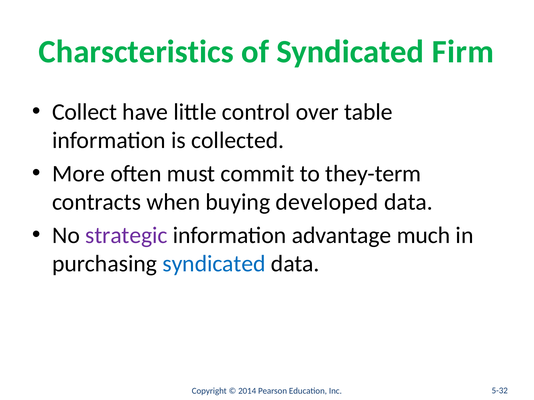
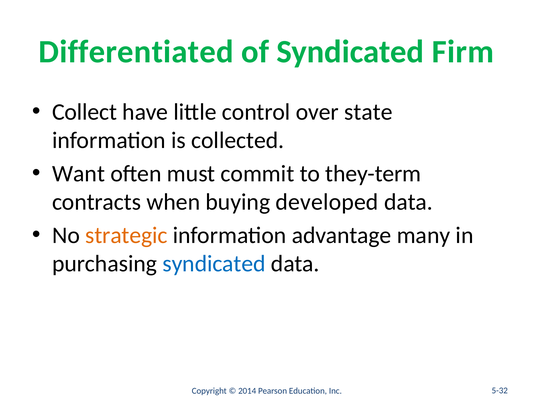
Charscteristics: Charscteristics -> Differentiated (136, 52)
table: table -> state (368, 112)
More: More -> Want (79, 174)
strategic colour: purple -> orange (126, 235)
much: much -> many (423, 235)
